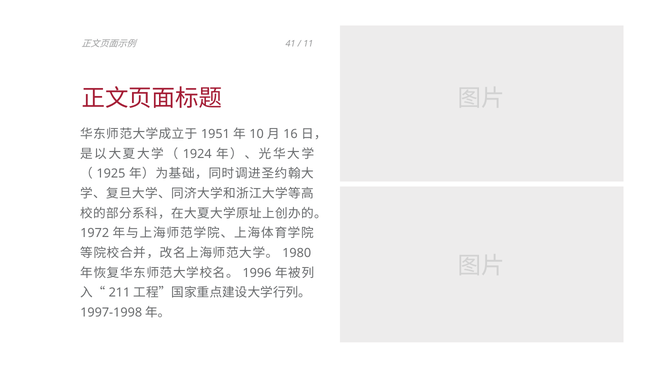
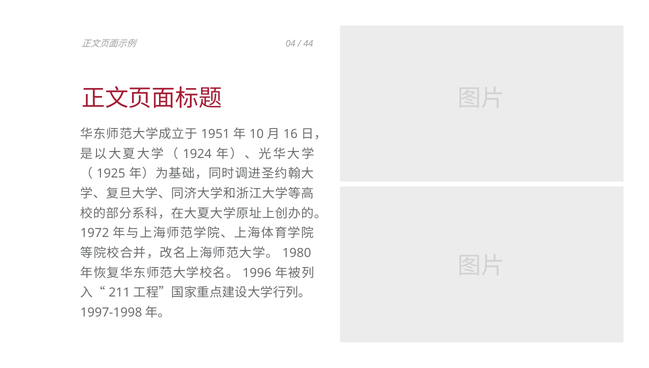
41: 41 -> 04 (290, 44)
11: 11 -> 44 (308, 44)
